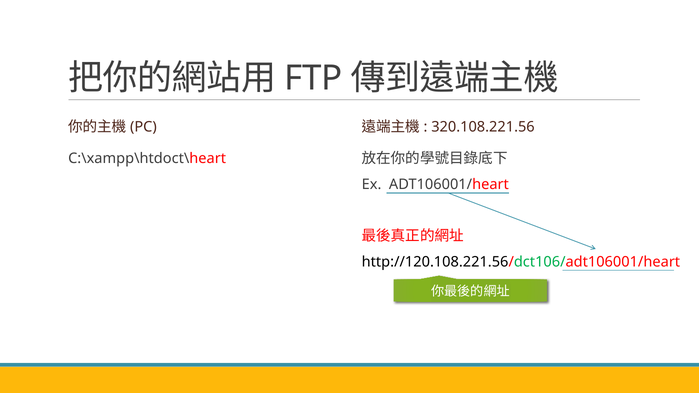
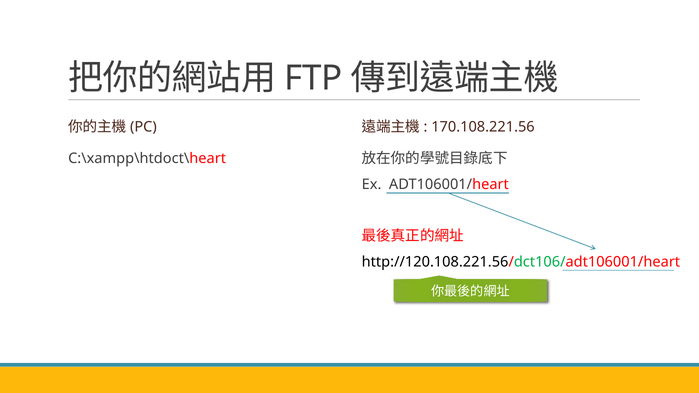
320.108.221.56: 320.108.221.56 -> 170.108.221.56 (483, 127)
